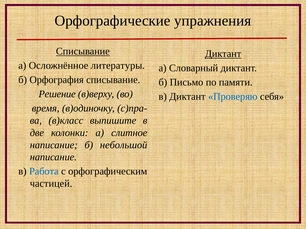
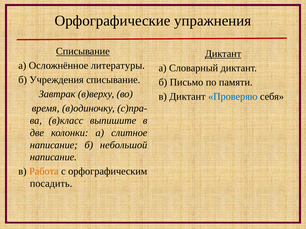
Орфография: Орфография -> Учреждения (57, 80)
Решение: Решение -> Завтрак (57, 94)
Работа colour: blue -> orange (44, 172)
частицей: частицей -> посадить (51, 184)
